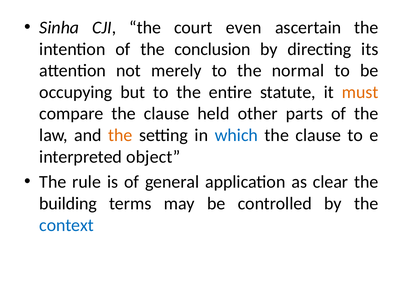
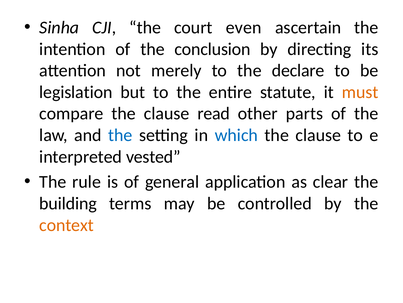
normal: normal -> declare (298, 70)
occupying: occupying -> legislation (76, 92)
held: held -> read (214, 113)
the colour: orange -> blue (120, 135)
object: object -> vested (153, 156)
context colour: blue -> orange (67, 225)
